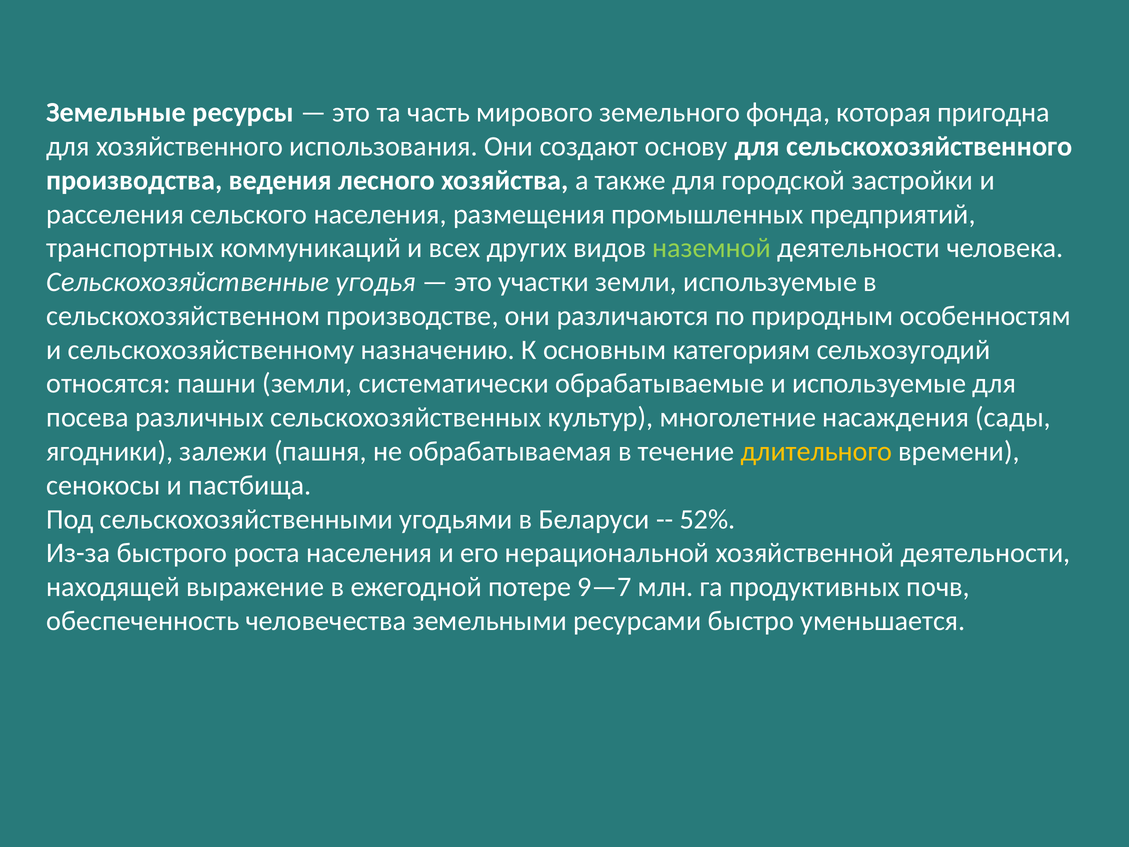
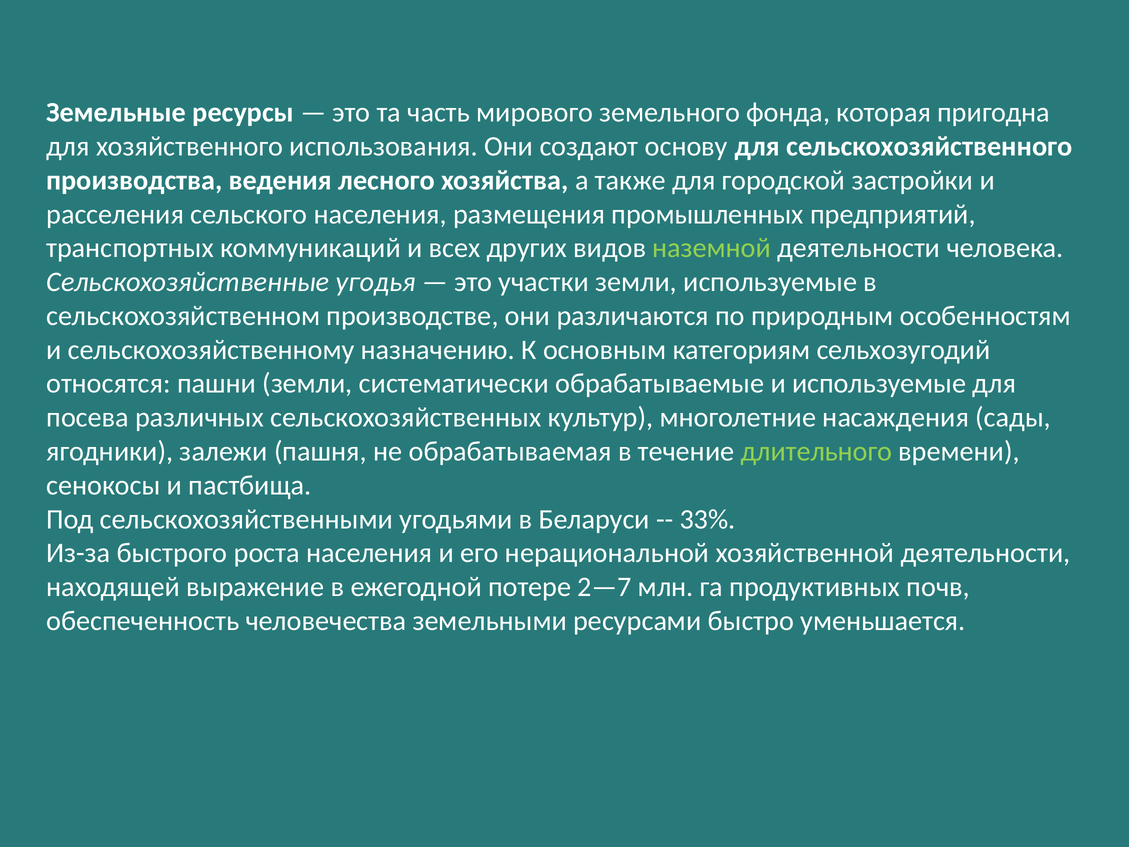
длительного colour: yellow -> light green (816, 451)
52%: 52% -> 33% (708, 519)
9—7: 9—7 -> 2—7 (604, 587)
